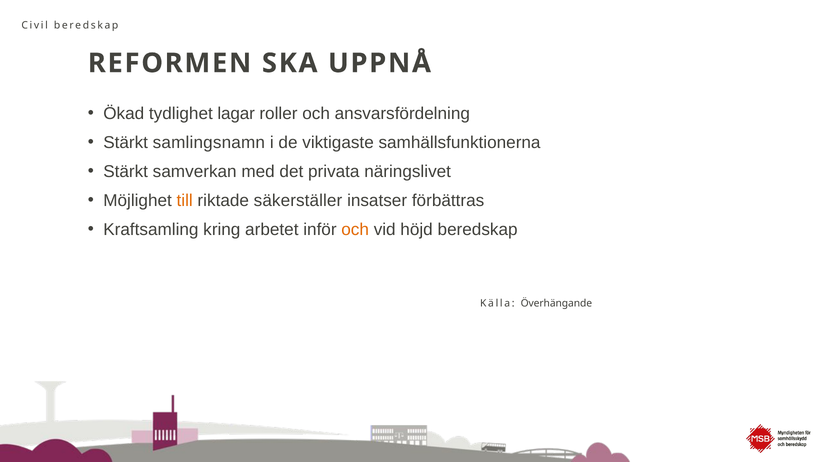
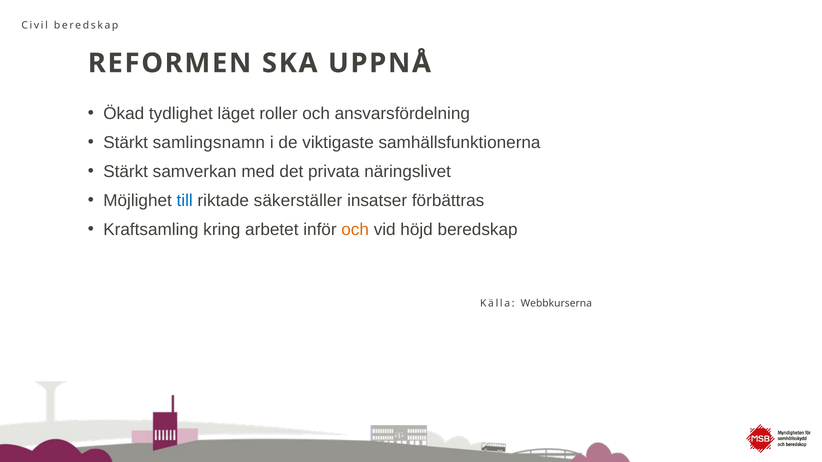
lagar: lagar -> läget (236, 113)
till colour: orange -> blue (185, 201)
Överhängande: Överhängande -> Webbkurserna (556, 304)
